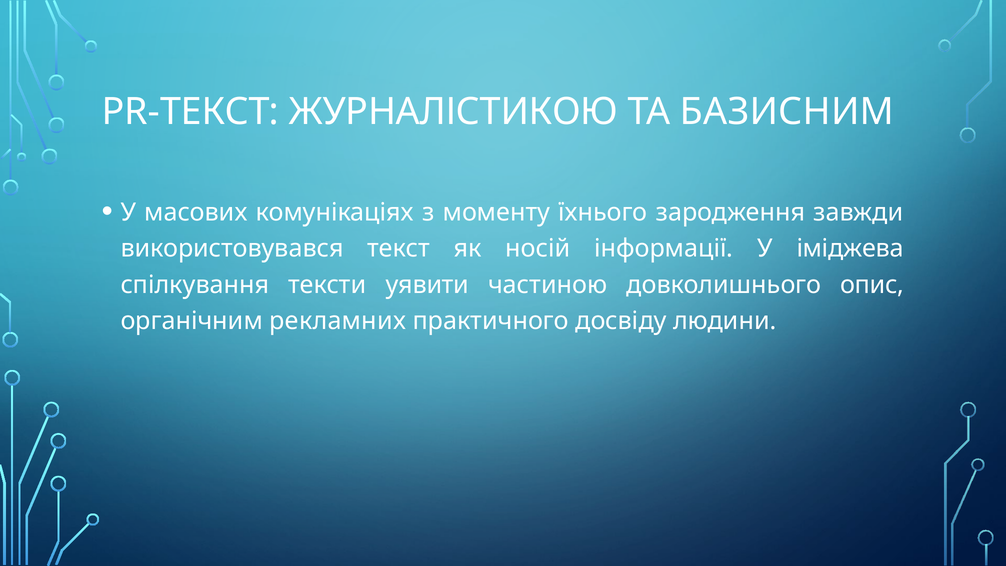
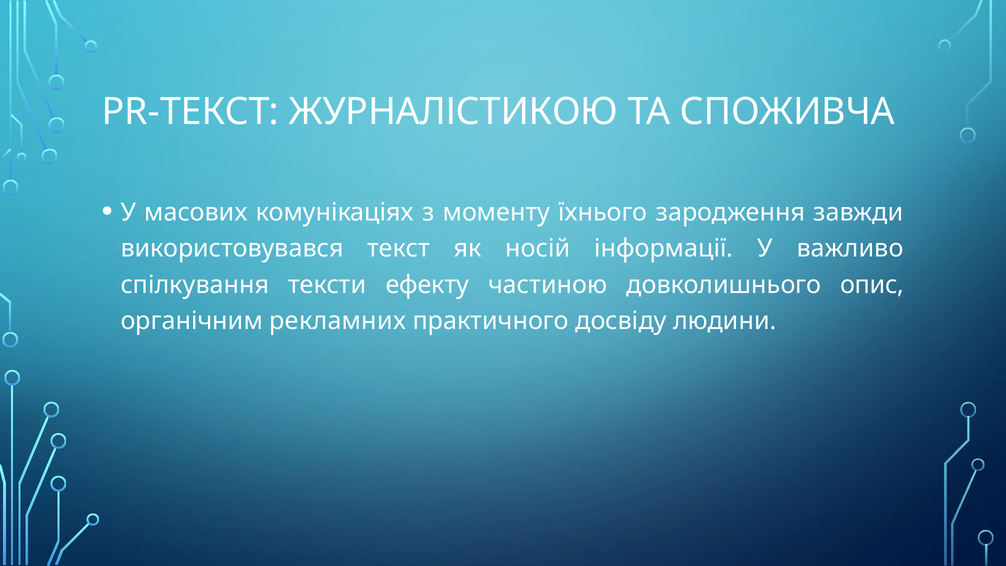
БАЗИСНИМ: БАЗИСНИМ -> СПОЖИВЧА (787, 112)
іміджева: іміджева -> важливо (850, 248)
уявити: уявити -> ефекту (427, 285)
